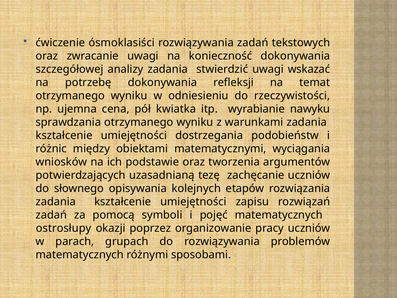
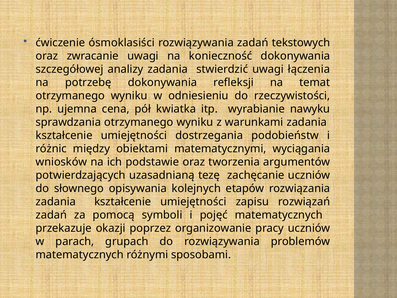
wskazać: wskazać -> łączenia (309, 69)
ostrosłupy: ostrosłupy -> przekazuje (64, 228)
